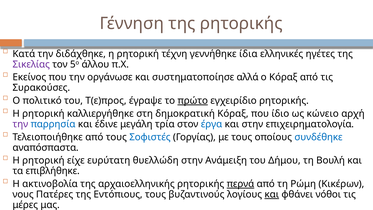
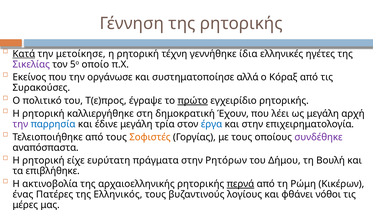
Κατά underline: none -> present (24, 54)
διδάχθηκε: διδάχθηκε -> μετοίκησε (81, 54)
άλλου: άλλου -> οποίο (95, 64)
δημοκρατική Κόραξ: Κόραξ -> Έχουν (233, 114)
ίδιο: ίδιο -> λέει (280, 114)
ως κώνειο: κώνειο -> μεγάλη (323, 114)
Σοφιστές colour: blue -> orange (150, 137)
συνδέθηκε colour: blue -> purple (319, 137)
θυελλώδη: θυελλώδη -> πράγματα (156, 160)
Ανάμειξη: Ανάμειξη -> Ρητόρων (226, 160)
νους: νους -> ένας (23, 194)
Εντόπιους: Εντόπιους -> Ελληνικός (118, 194)
και underline: present -> none (272, 194)
